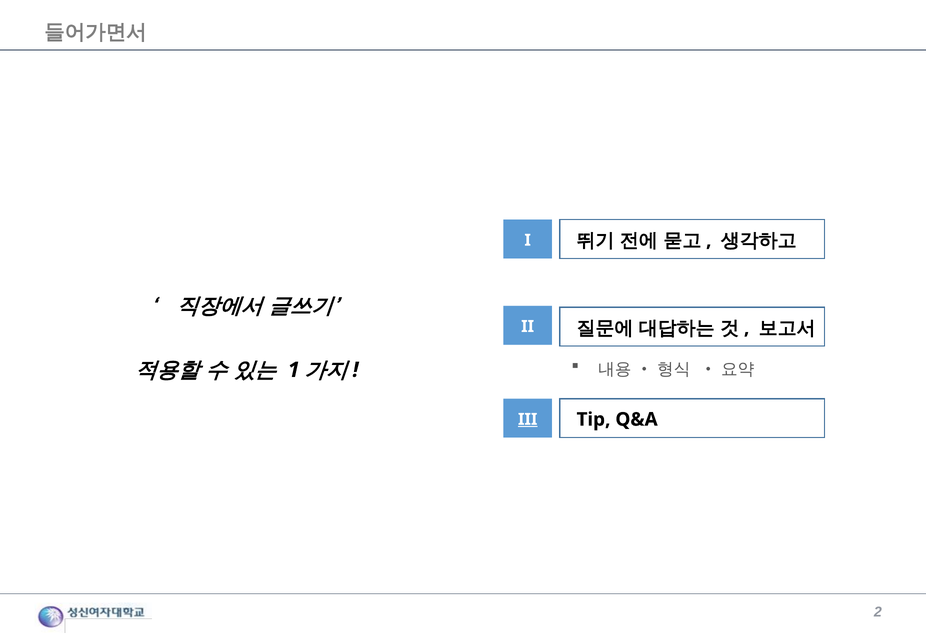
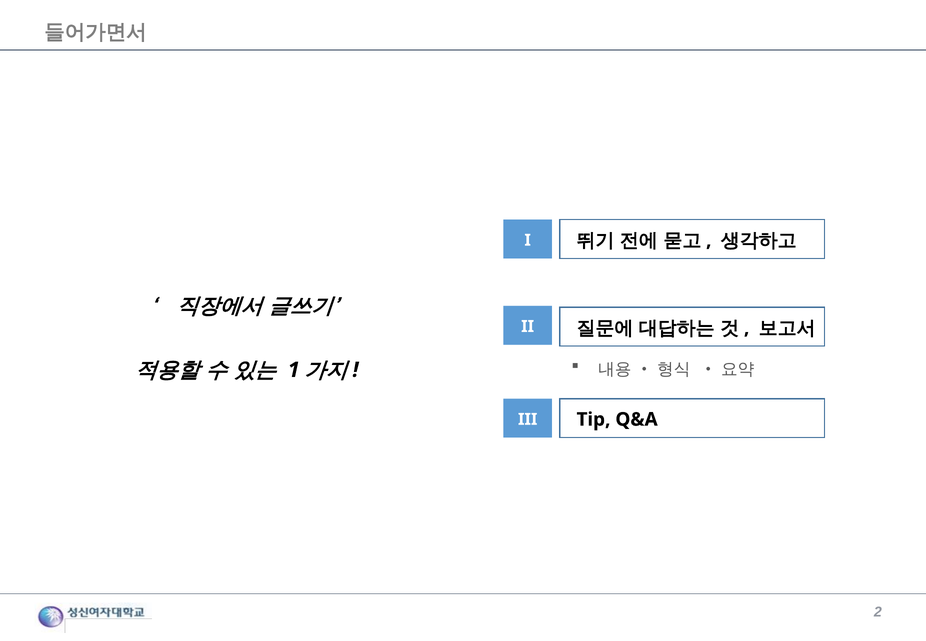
III underline: present -> none (528, 419)
